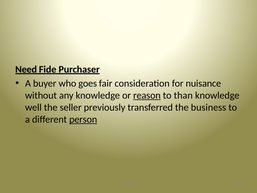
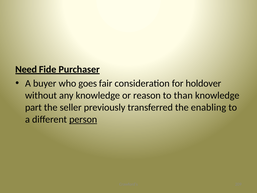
nuisance: nuisance -> holdover (203, 83)
reason underline: present -> none (147, 95)
well: well -> part (33, 107)
business: business -> enabling (209, 107)
